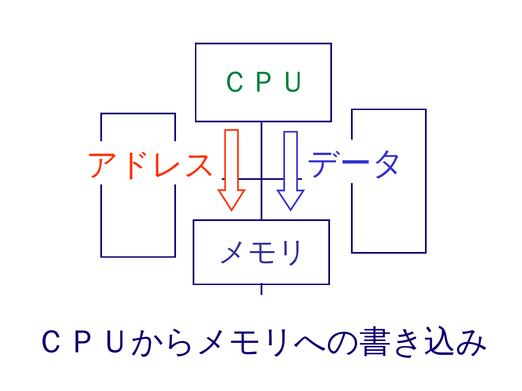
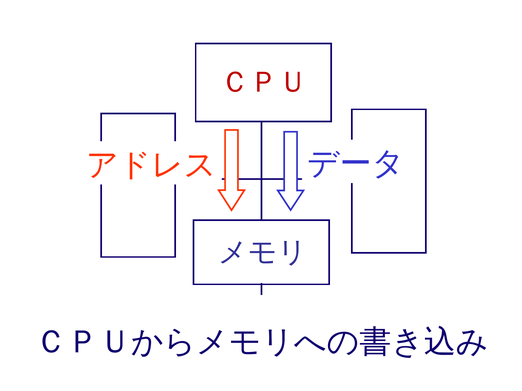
ＣＰＵ colour: green -> red (264, 82)
